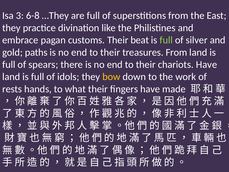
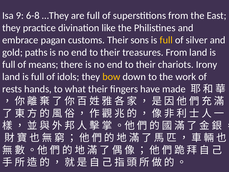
3: 3 -> 9 (20, 16)
beat: beat -> sons (140, 40)
full colour: light green -> yellow (166, 40)
spears: spears -> means (43, 64)
chariots Have: Have -> Irony (207, 64)
